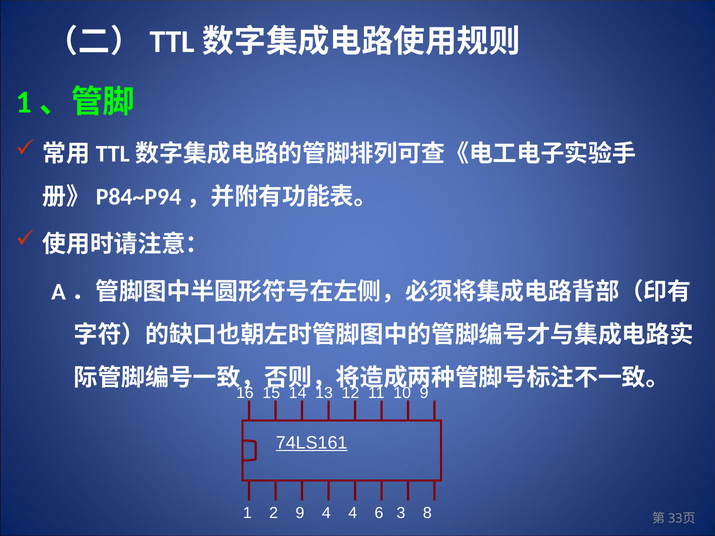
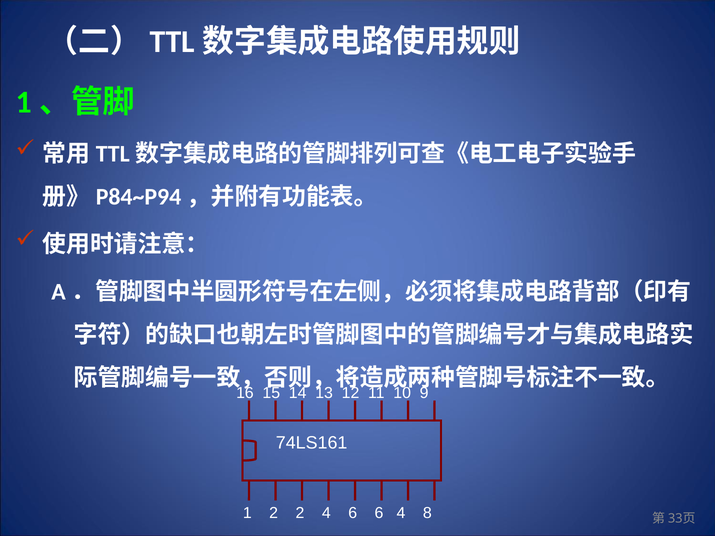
74LS161 underline: present -> none (312, 443)
2 9: 9 -> 2 (300, 513)
4 4: 4 -> 6 (353, 513)
6 3: 3 -> 4 (401, 513)
